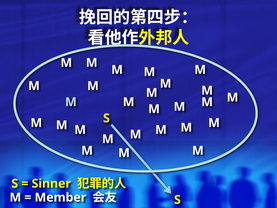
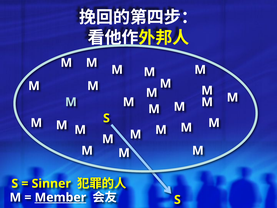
Member underline: none -> present (60, 197)
